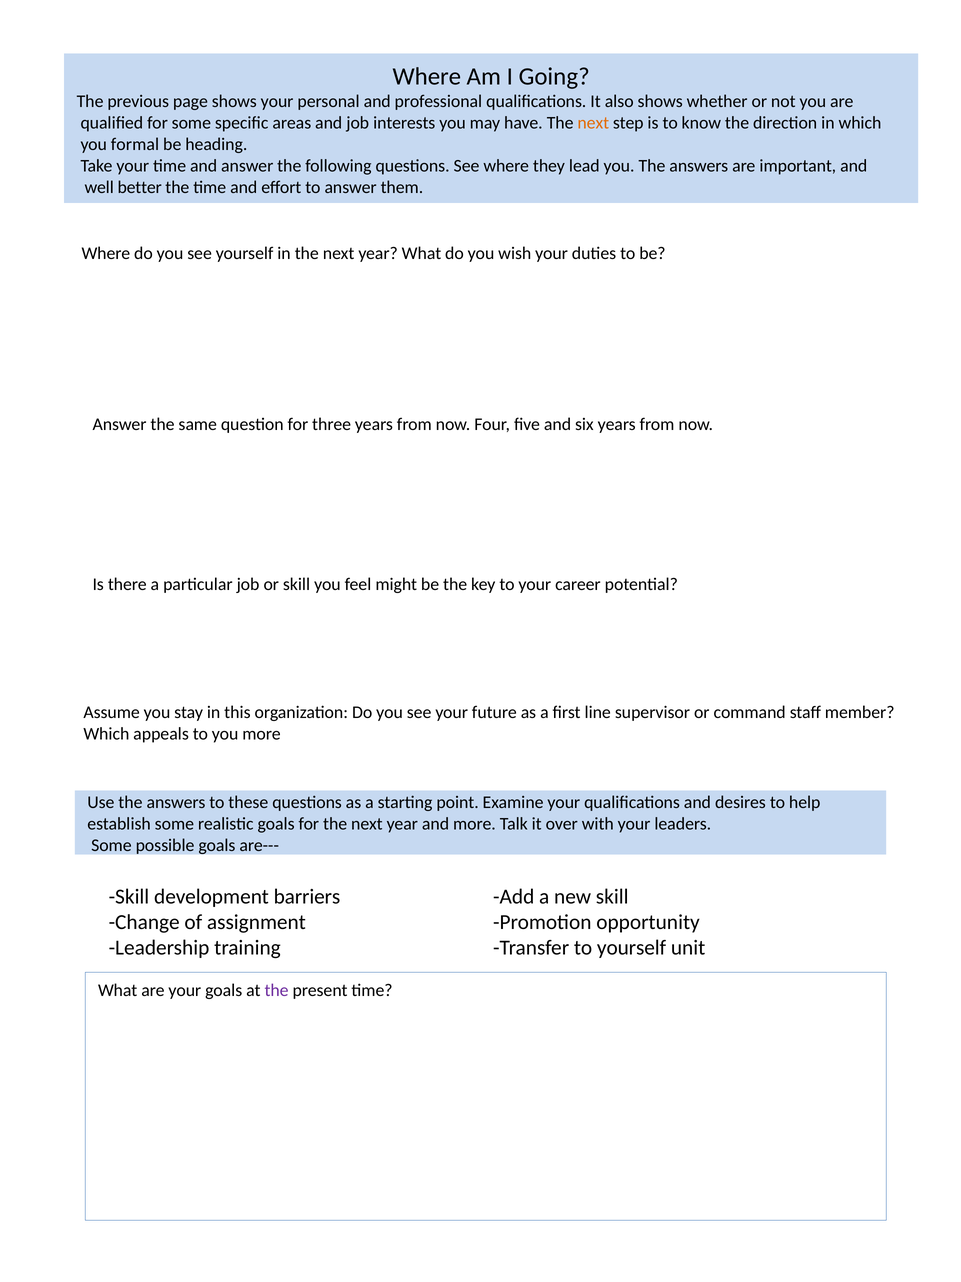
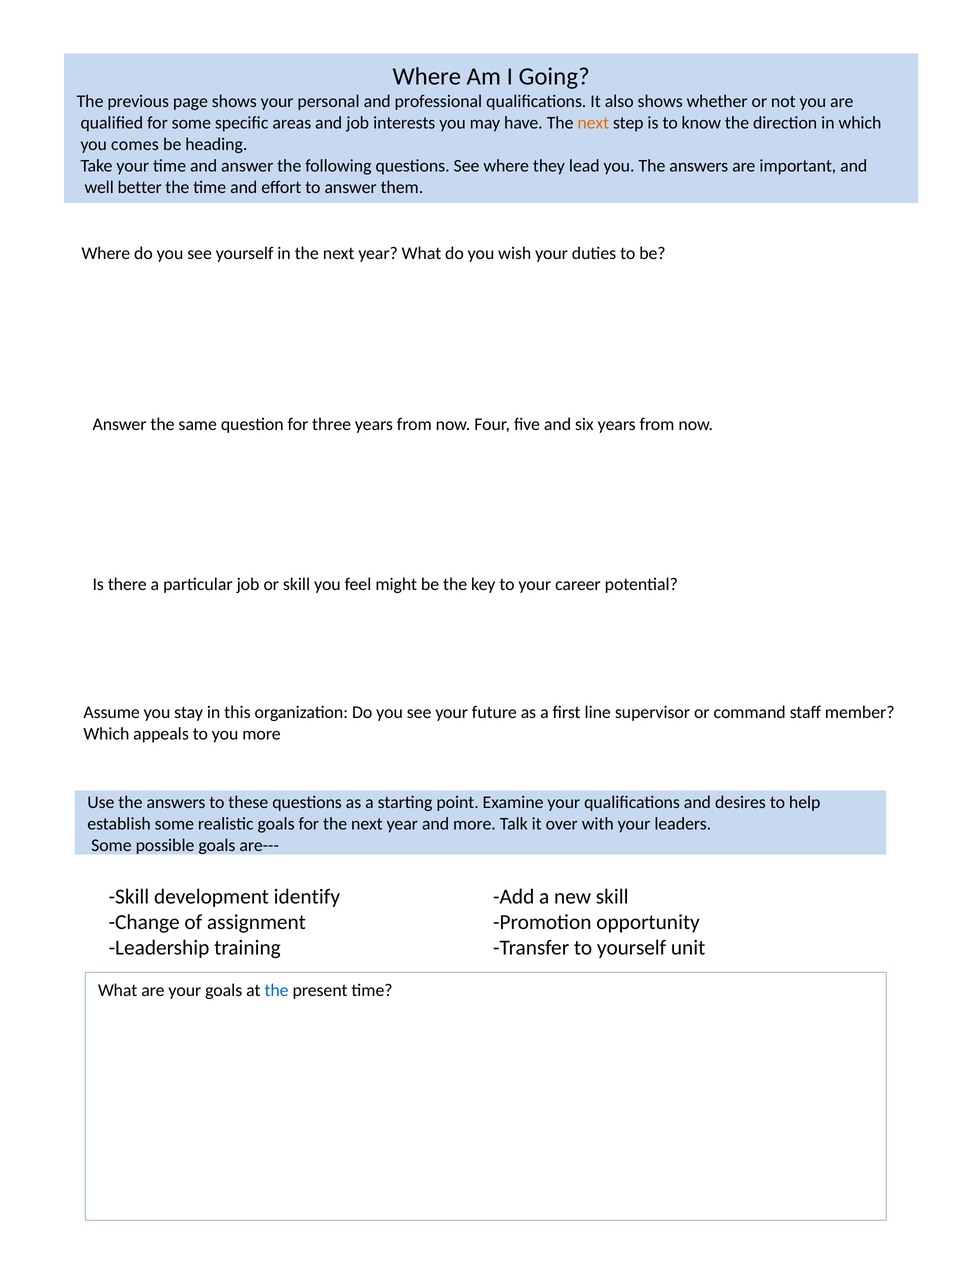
formal: formal -> comes (135, 144)
barriers: barriers -> identify (307, 896)
the colour: purple -> blue (277, 990)
